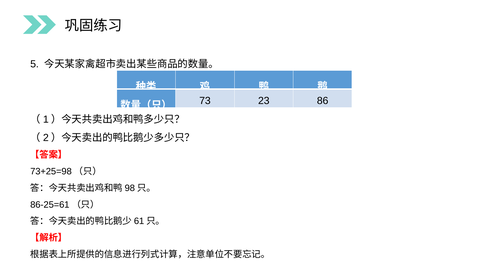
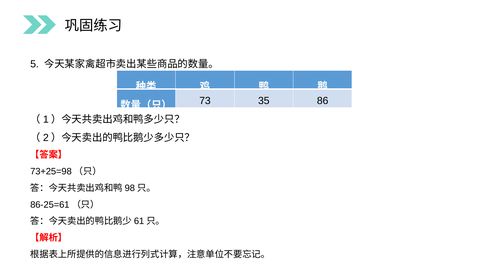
23: 23 -> 35 (264, 101)
